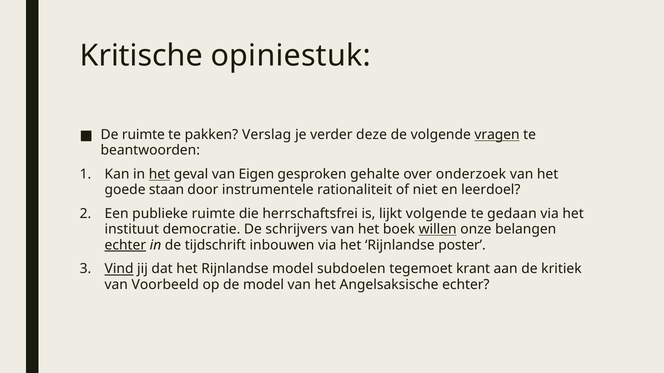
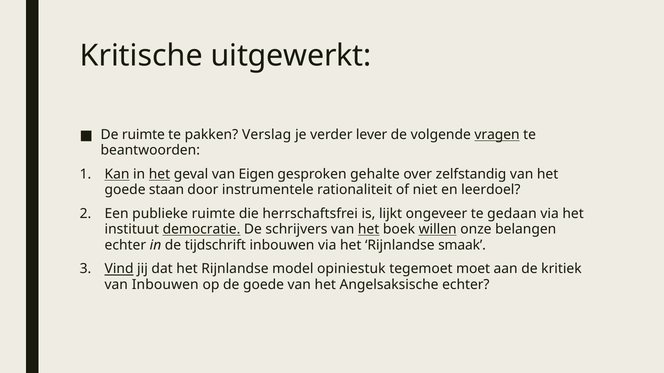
opiniestuk: opiniestuk -> uitgewerkt (291, 56)
deze: deze -> lever (372, 135)
Kan underline: none -> present (117, 174)
onderzoek: onderzoek -> zelfstandig (471, 174)
lijkt volgende: volgende -> ongeveer (437, 214)
democratie underline: none -> present (202, 230)
het underline: none -> present (369, 230)
echter underline: present -> none (125, 245)
poster: poster -> smaak (462, 245)
subdoelen: subdoelen -> opiniestuk (351, 269)
krant: krant -> moet (473, 269)
van Voorbeeld: Voorbeeld -> Inbouwen (165, 285)
de model: model -> goede (264, 285)
